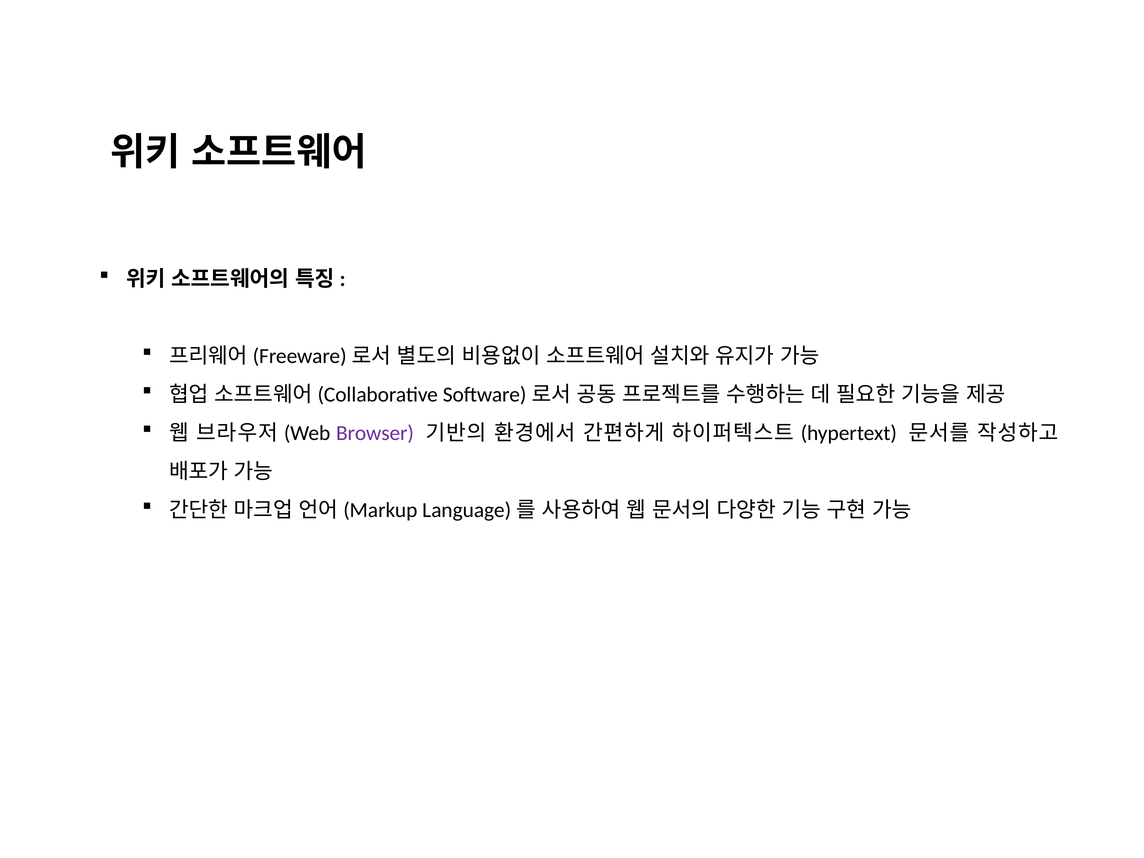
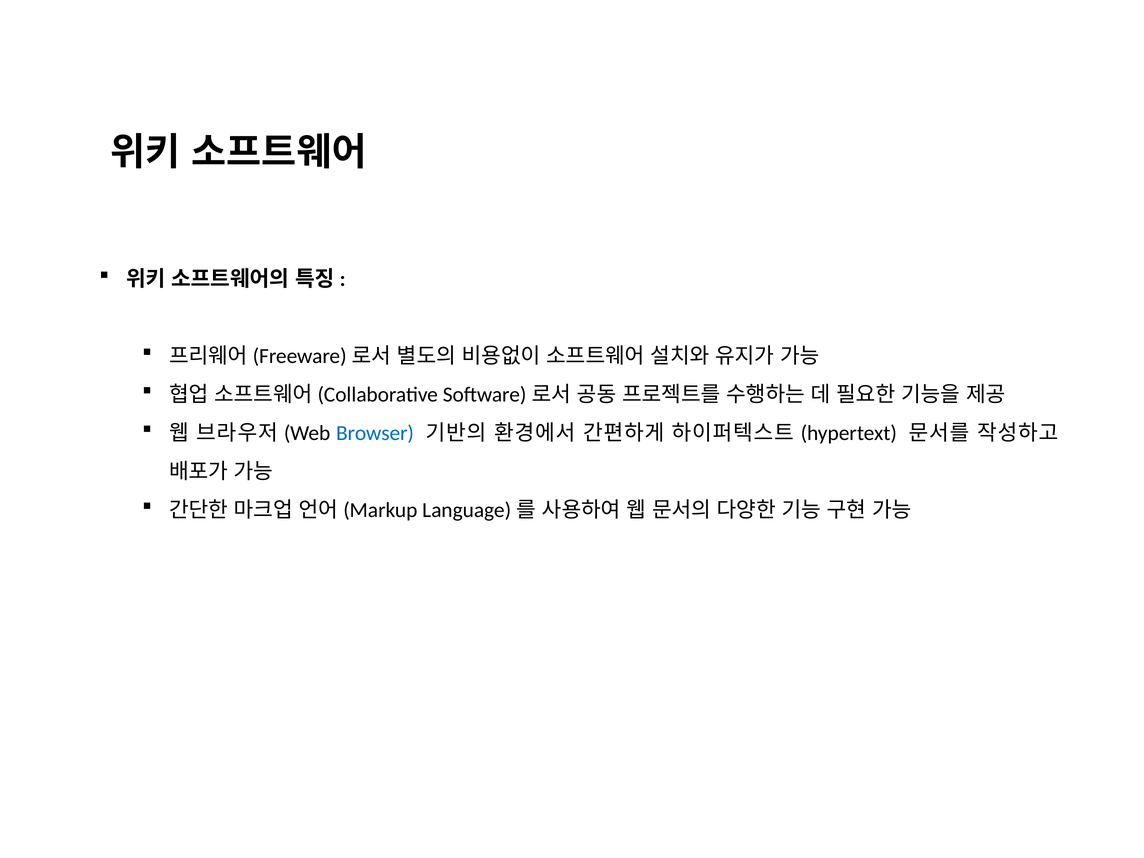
Browser colour: purple -> blue (375, 433)
